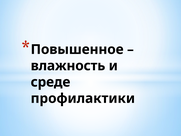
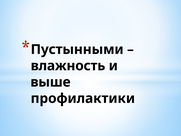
Повышенное: Повышенное -> Пустынными (77, 49)
среде: среде -> выше (50, 82)
